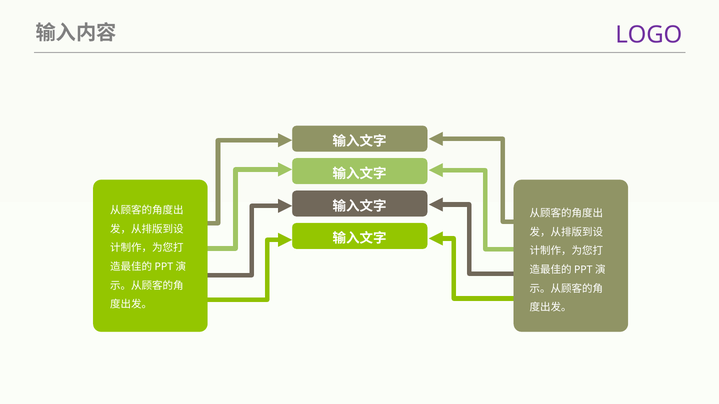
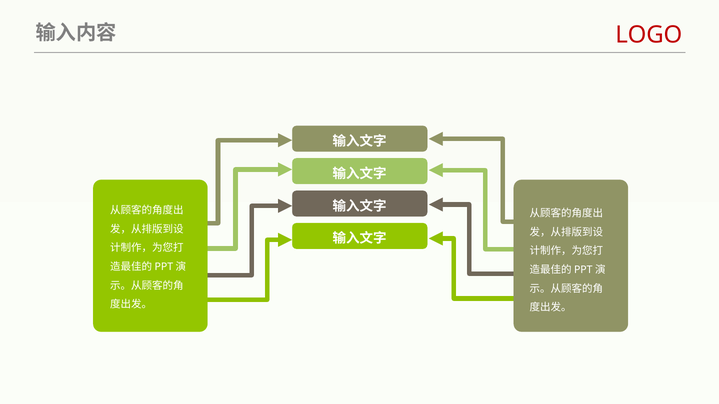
LOGO colour: purple -> red (649, 35)
